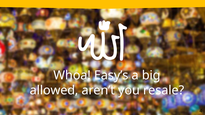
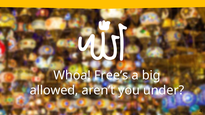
Easy’s: Easy’s -> Free’s (111, 76)
resale: resale -> under (164, 91)
